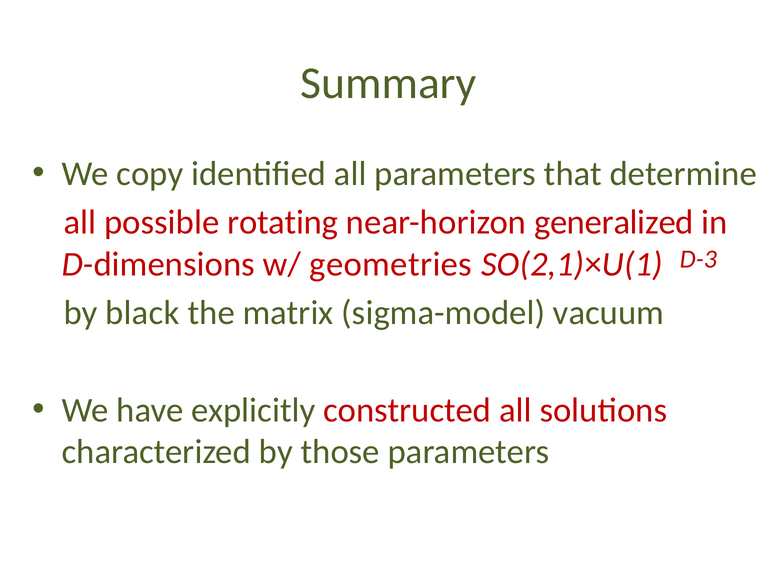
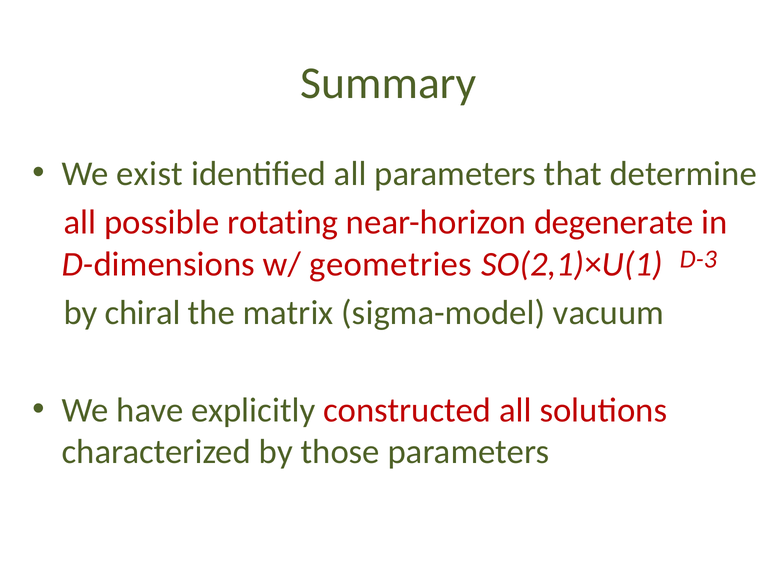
copy: copy -> exist (150, 174)
generalized: generalized -> degenerate (614, 223)
black: black -> chiral (143, 313)
